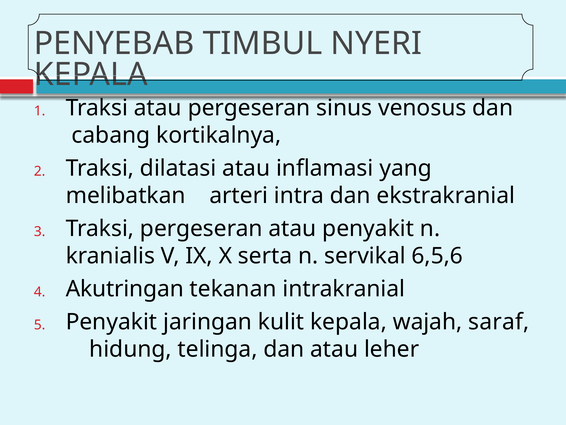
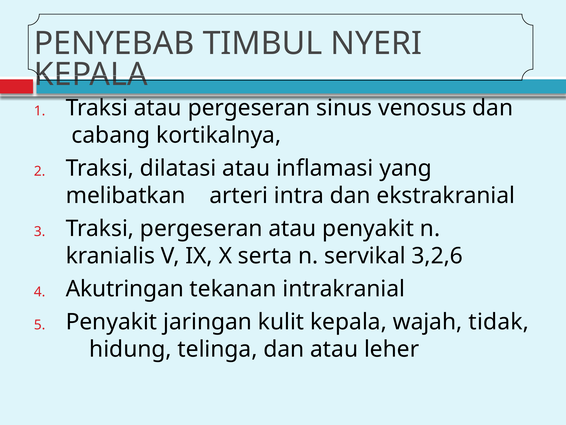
6,5,6: 6,5,6 -> 3,2,6 (437, 256)
saraf: saraf -> tidak (499, 321)
